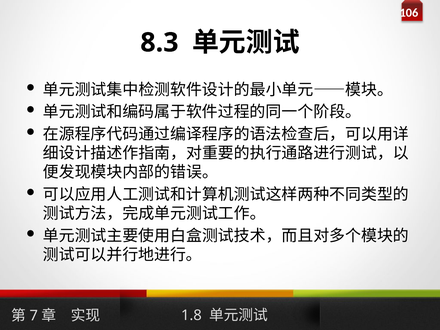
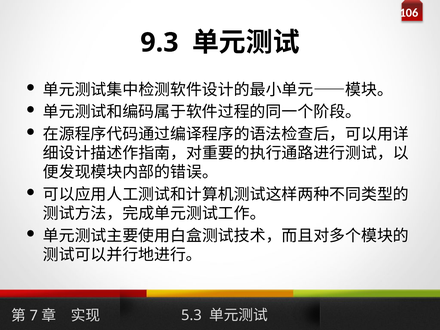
8.3: 8.3 -> 9.3 (159, 43)
1.8: 1.8 -> 5.3 (191, 315)
